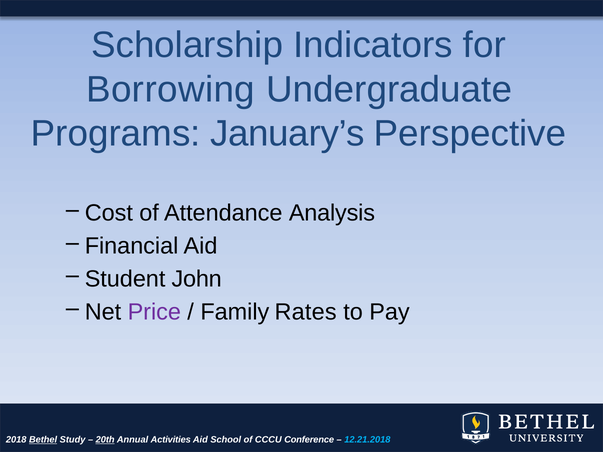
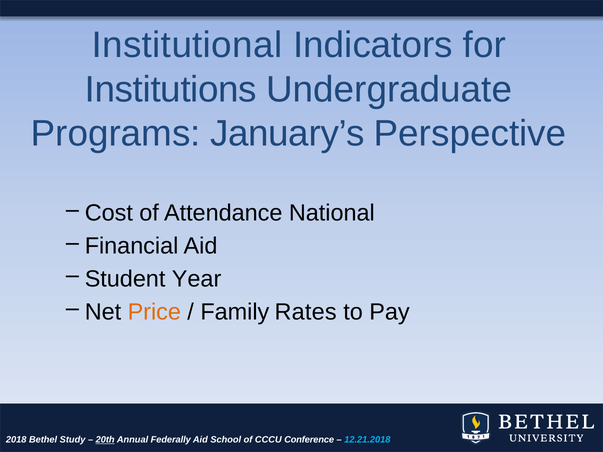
Scholarship: Scholarship -> Institutional (187, 45)
Borrowing: Borrowing -> Institutions (171, 90)
Analysis: Analysis -> National (332, 213)
John: John -> Year (197, 279)
Price colour: purple -> orange (154, 312)
Bethel underline: present -> none (43, 440)
Activities: Activities -> Federally (171, 440)
